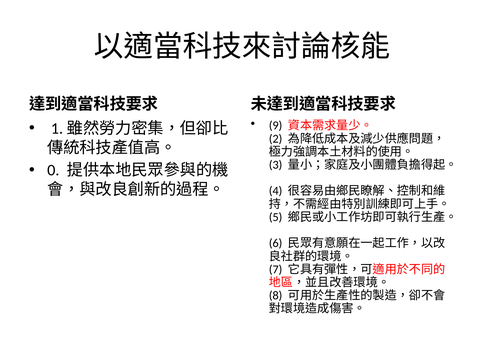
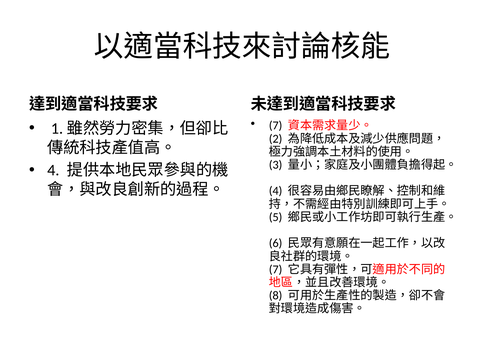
9: 9 -> 7 (276, 126)
0: 0 -> 4 (53, 170)
